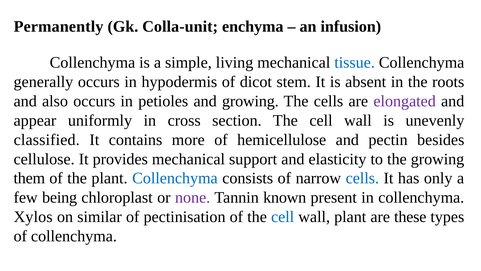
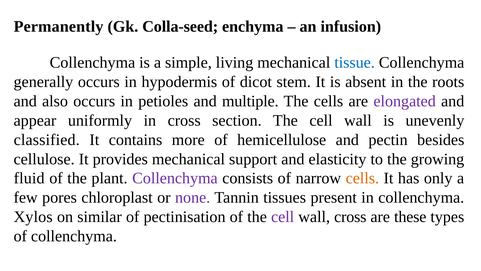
Colla-unit: Colla-unit -> Colla-seed (180, 27)
and growing: growing -> multiple (250, 101)
them: them -> fluid (29, 178)
Collenchyma colour: blue -> purple (175, 178)
cells colour: blue -> orange (362, 178)
being: being -> pores (60, 197)
known: known -> tissues (285, 197)
cell colour: blue -> purple (283, 217)
wall plant: plant -> cross (350, 217)
